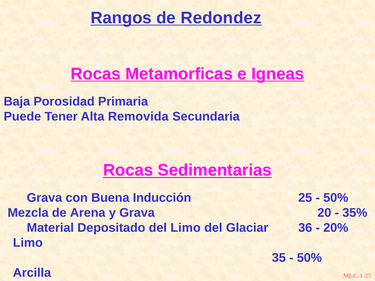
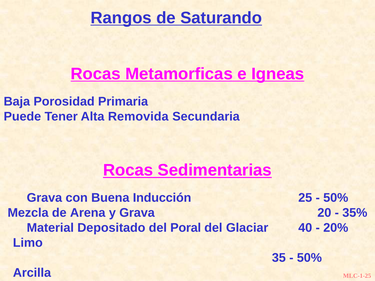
Redondez: Redondez -> Saturando (221, 18)
del Limo: Limo -> Poral (186, 228)
36: 36 -> 40 (305, 228)
